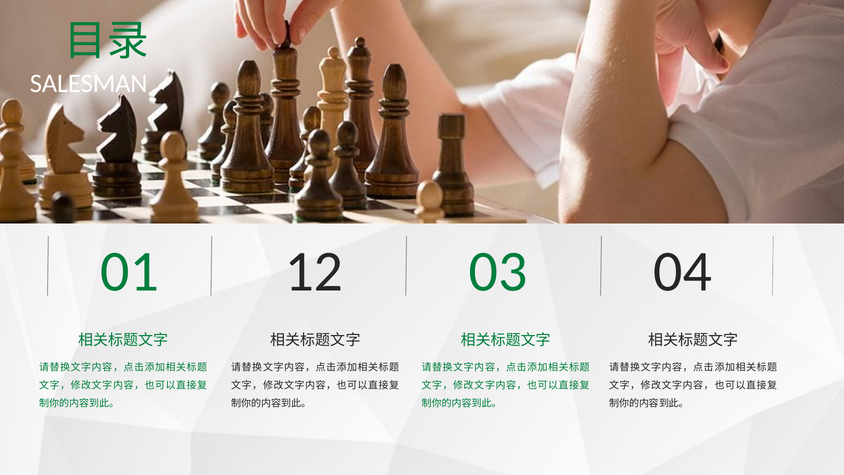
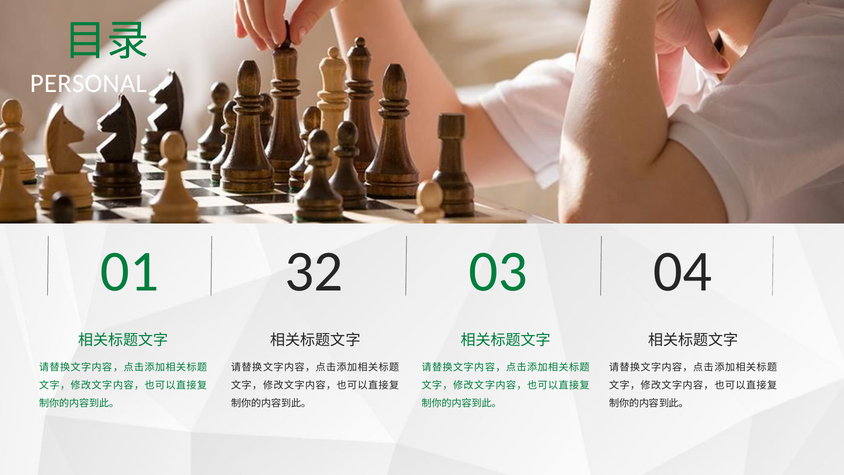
SALESMAN: SALESMAN -> PERSONAL (88, 84)
12: 12 -> 32 (314, 272)
